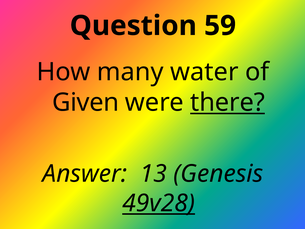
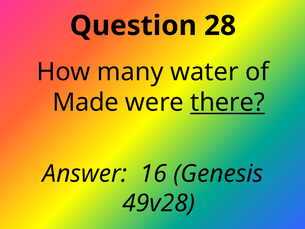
59: 59 -> 28 (220, 26)
Given: Given -> Made (86, 102)
13: 13 -> 16 (153, 174)
49v28 underline: present -> none (159, 203)
